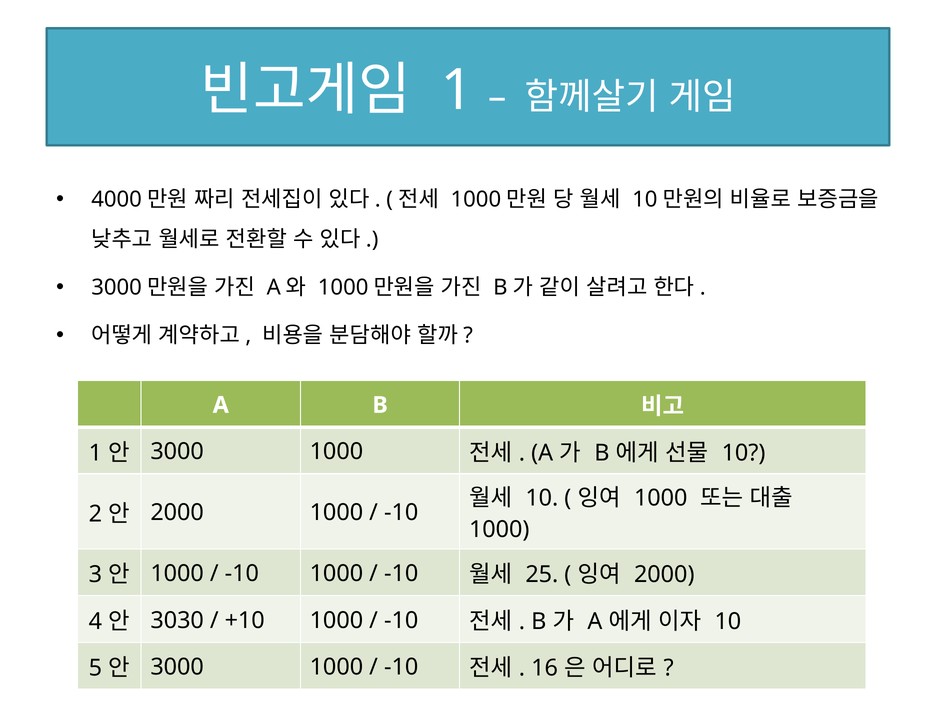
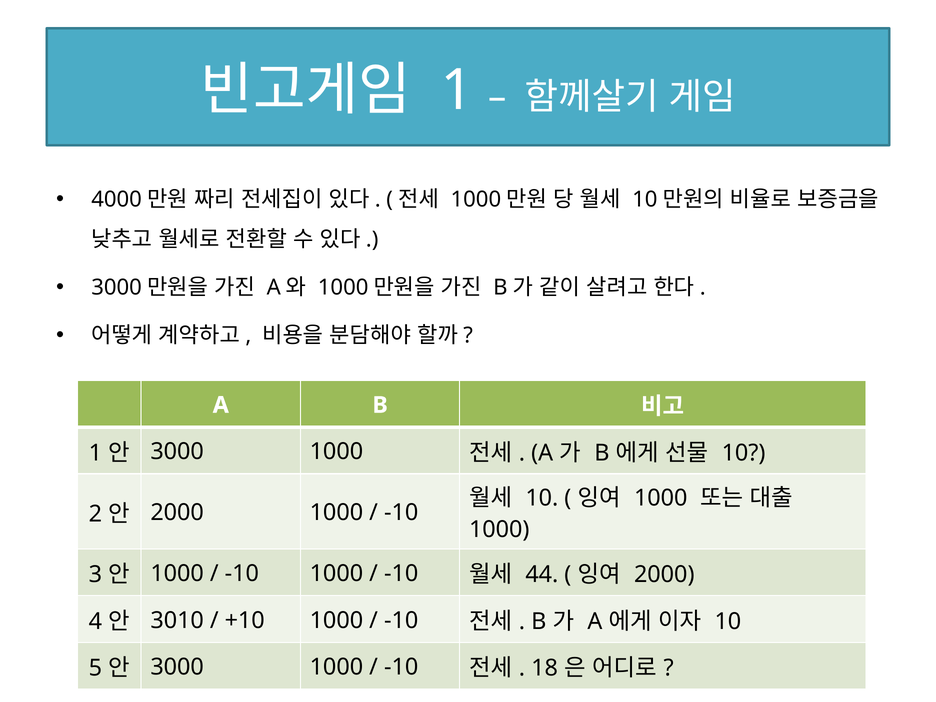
25: 25 -> 44 (542, 575)
3030: 3030 -> 3010 (177, 620)
16: 16 -> 18 (545, 668)
